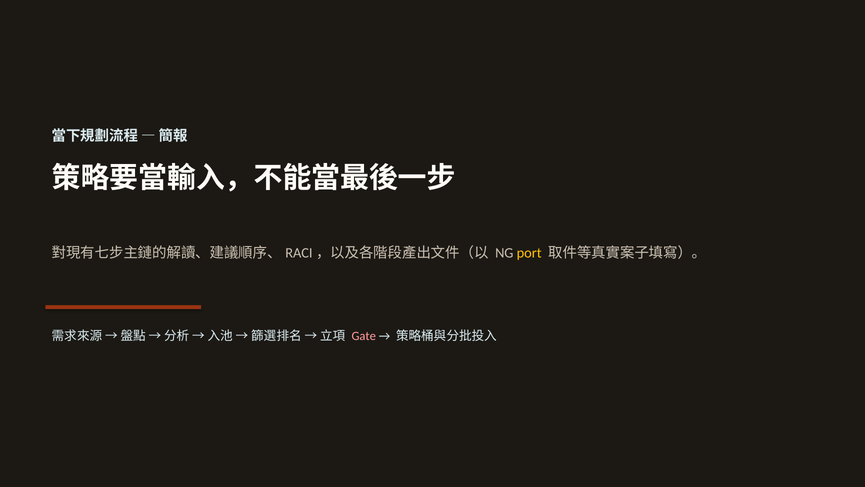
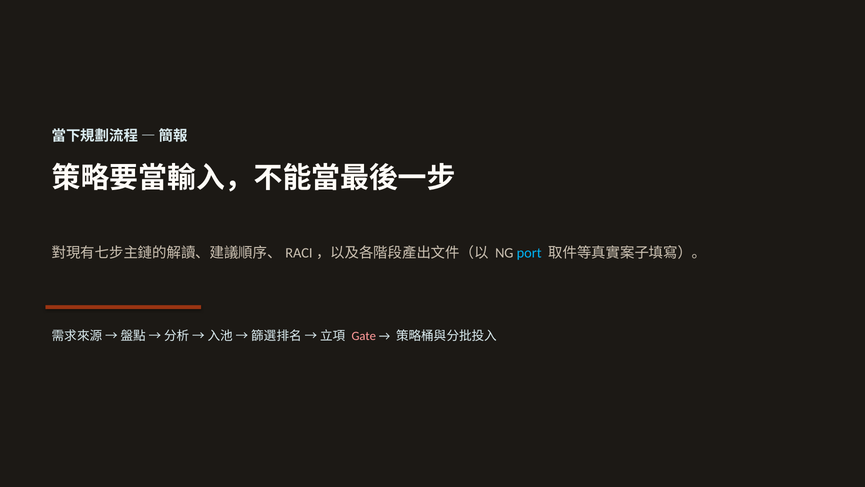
port colour: yellow -> light blue (529, 253)
